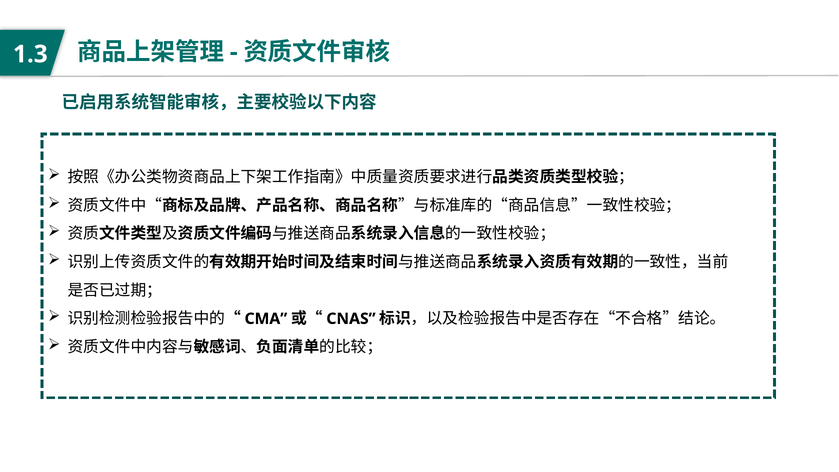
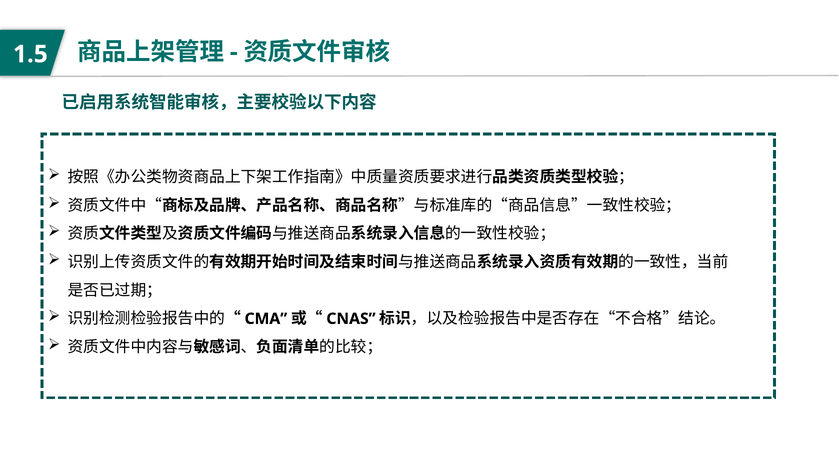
1.3: 1.3 -> 1.5 (30, 54)
